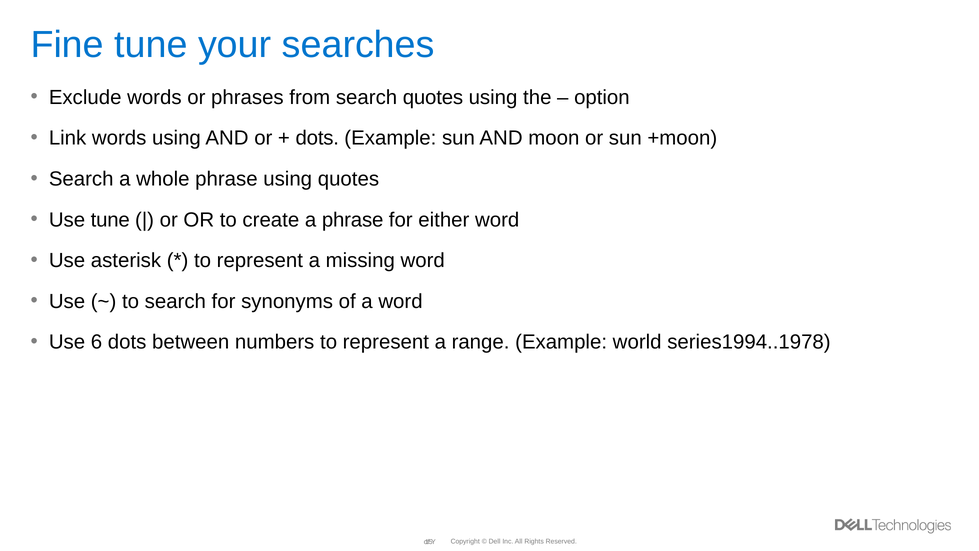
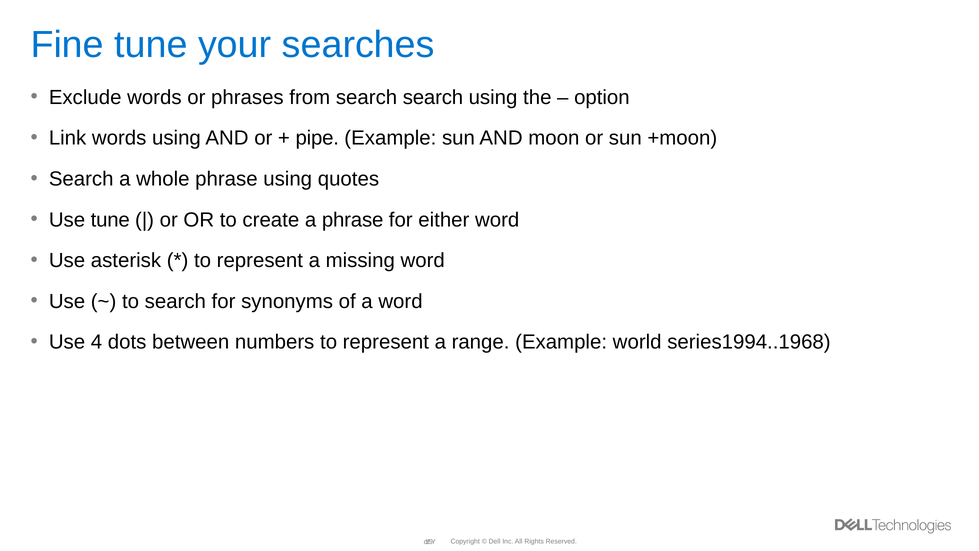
search quotes: quotes -> search (433, 97)
dots: dots -> pipe (317, 138)
6: 6 -> 4 (97, 342)
series1994..1978: series1994..1978 -> series1994..1968 (749, 342)
